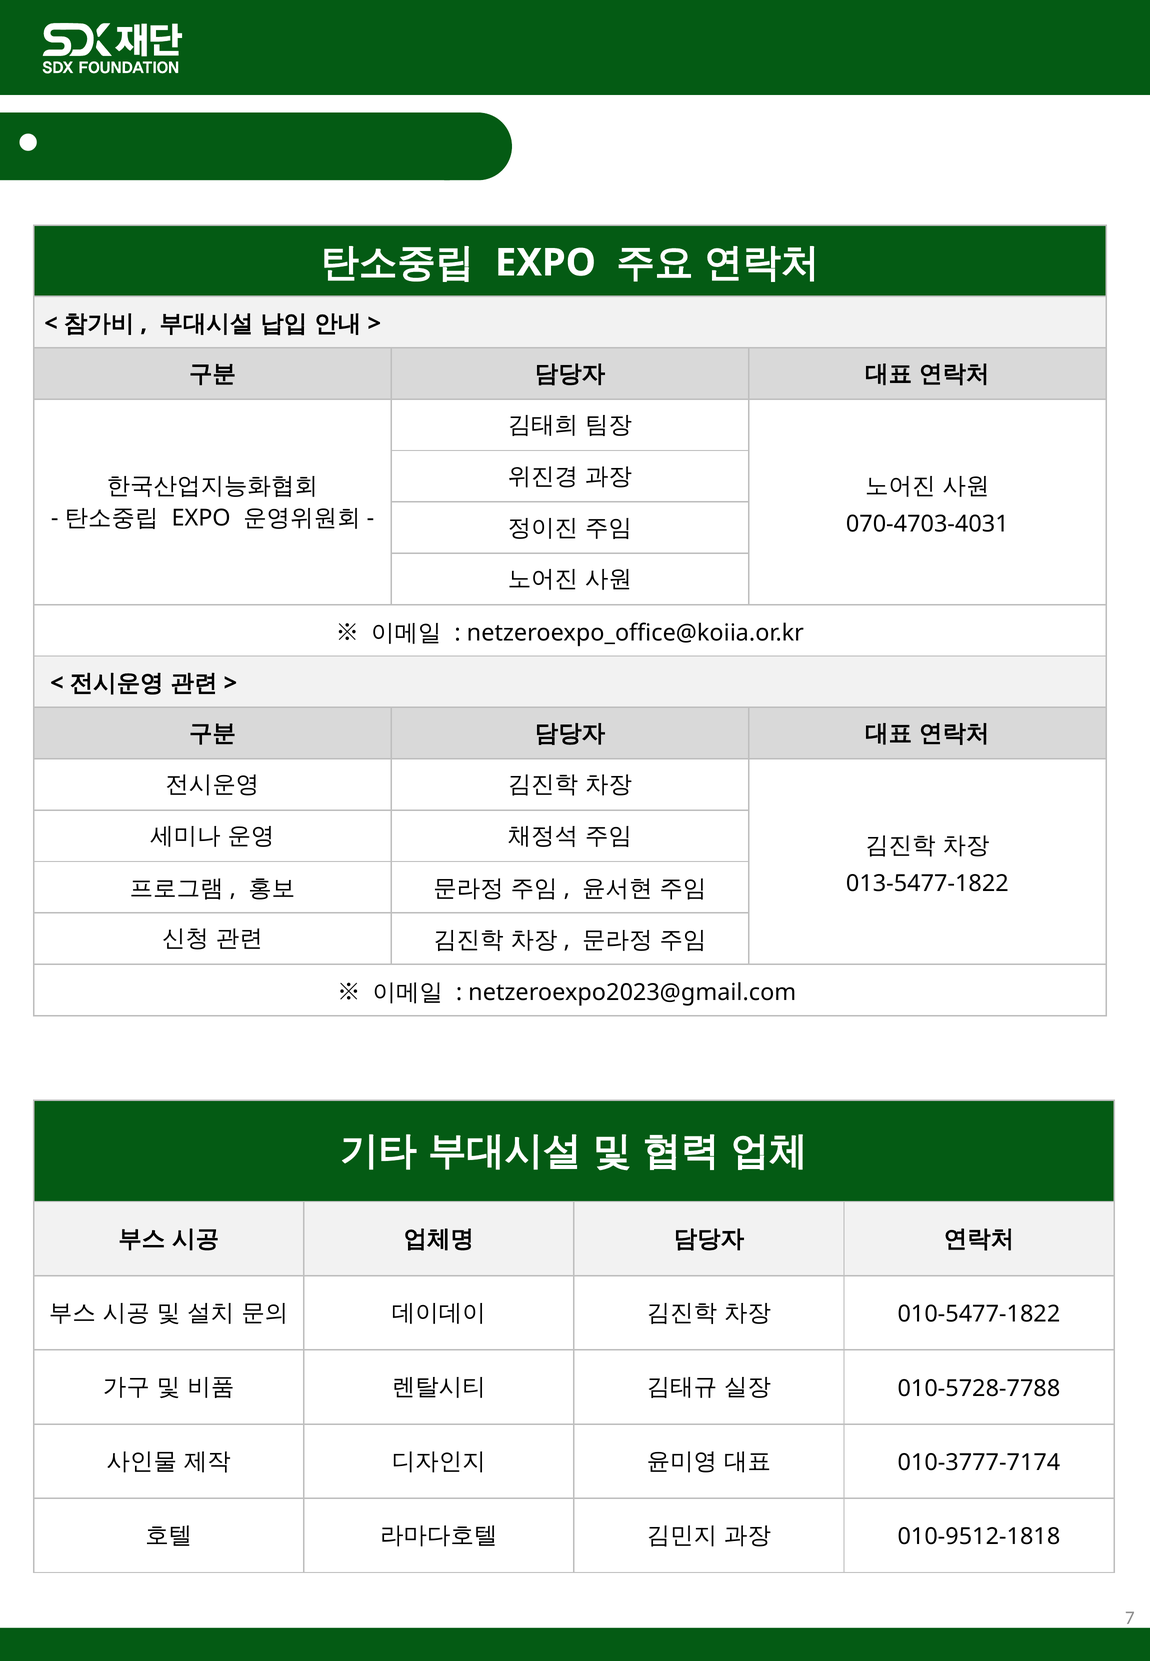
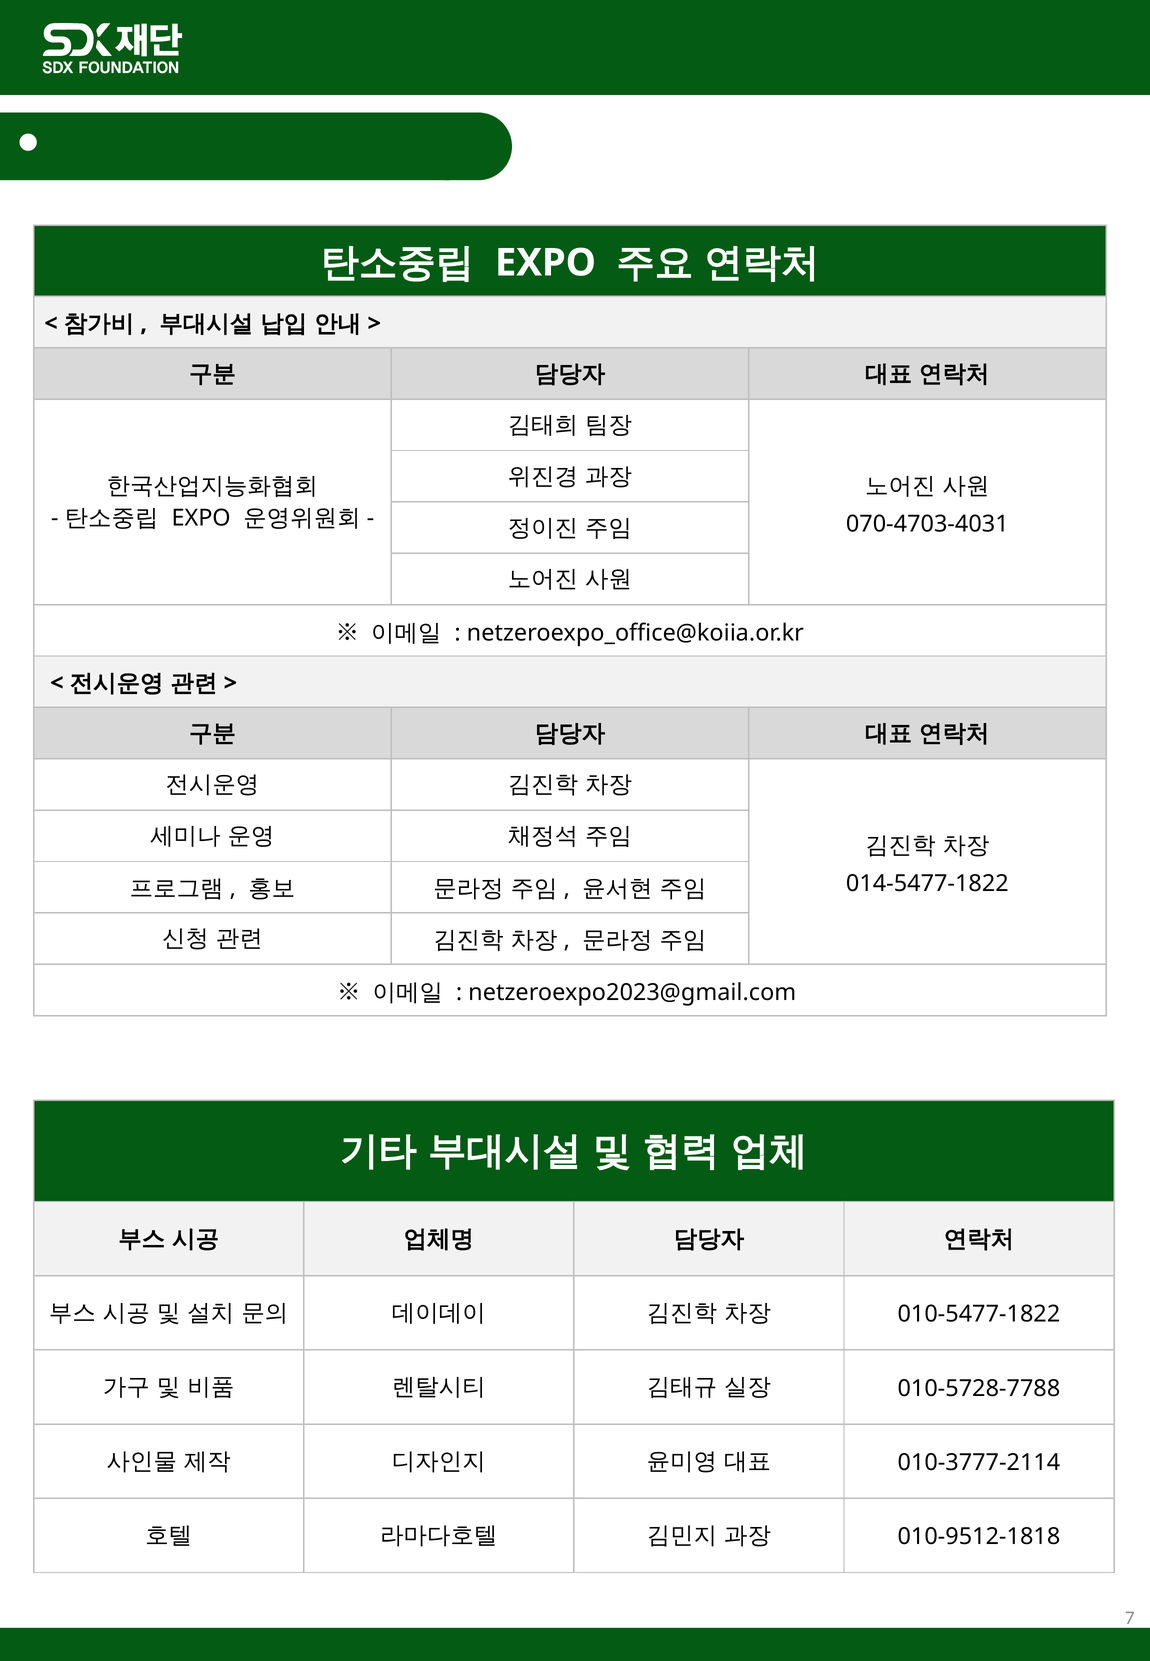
013-5477-1822: 013-5477-1822 -> 014-5477-1822 (927, 884)
010-3777-7174: 010-3777-7174 -> 010-3777-2114 (979, 1463)
